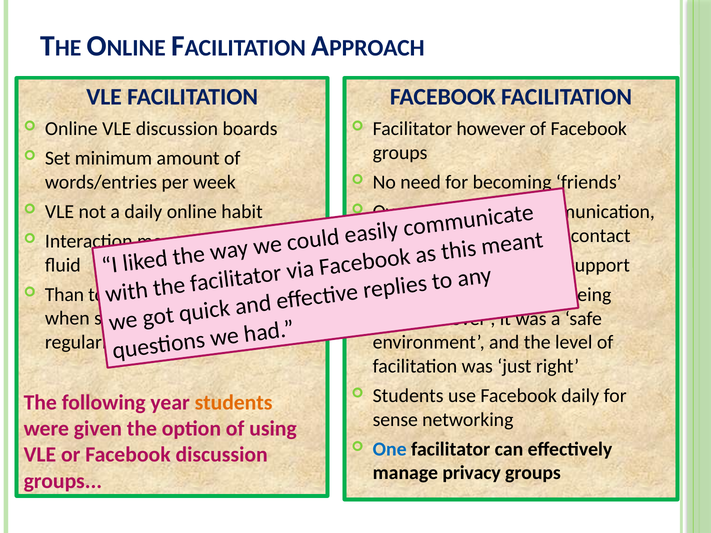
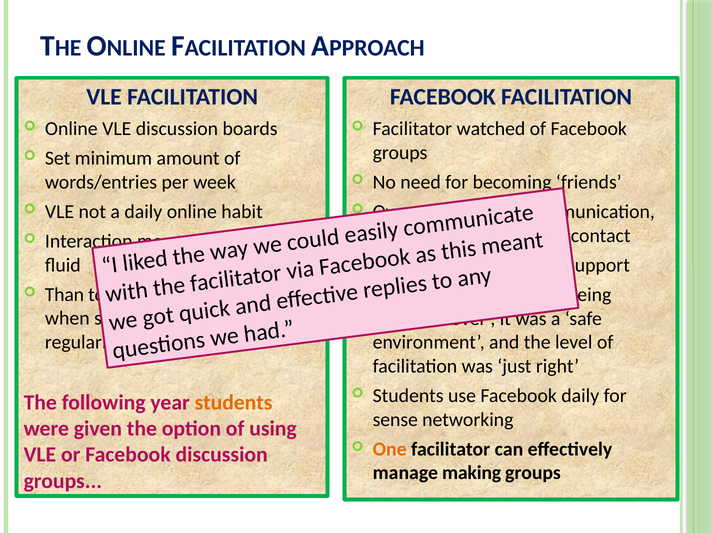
Facilitator however: however -> watched (491, 129)
One colour: blue -> orange (390, 449)
privacy: privacy -> making (472, 473)
